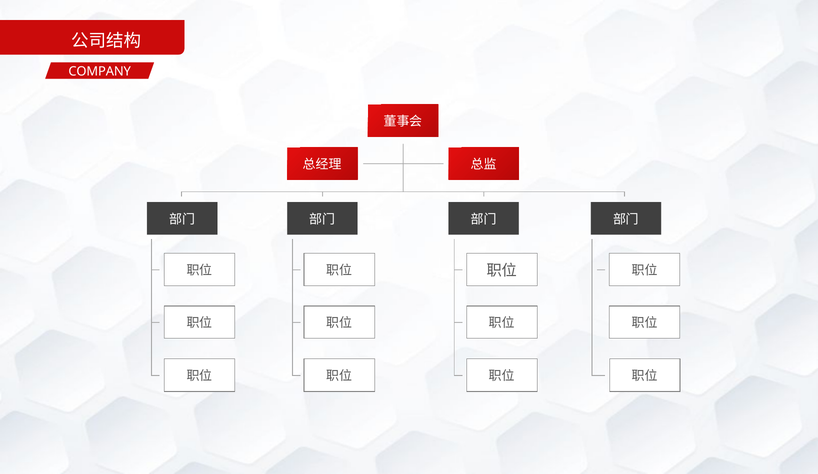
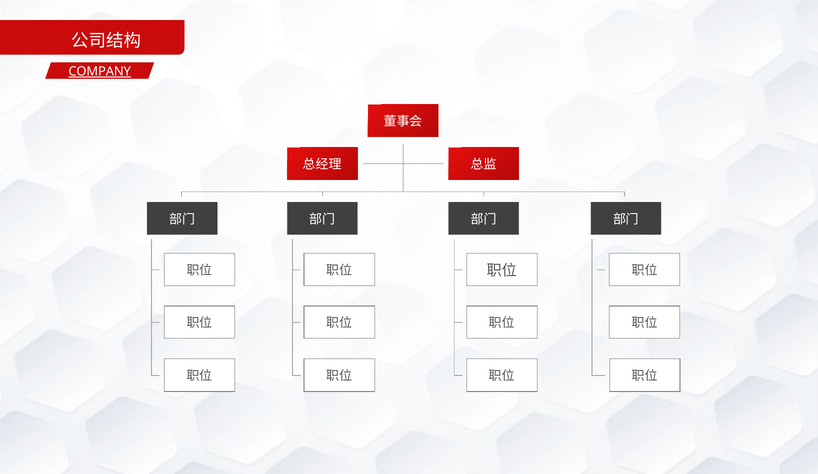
COMPANY underline: none -> present (100, 71)
